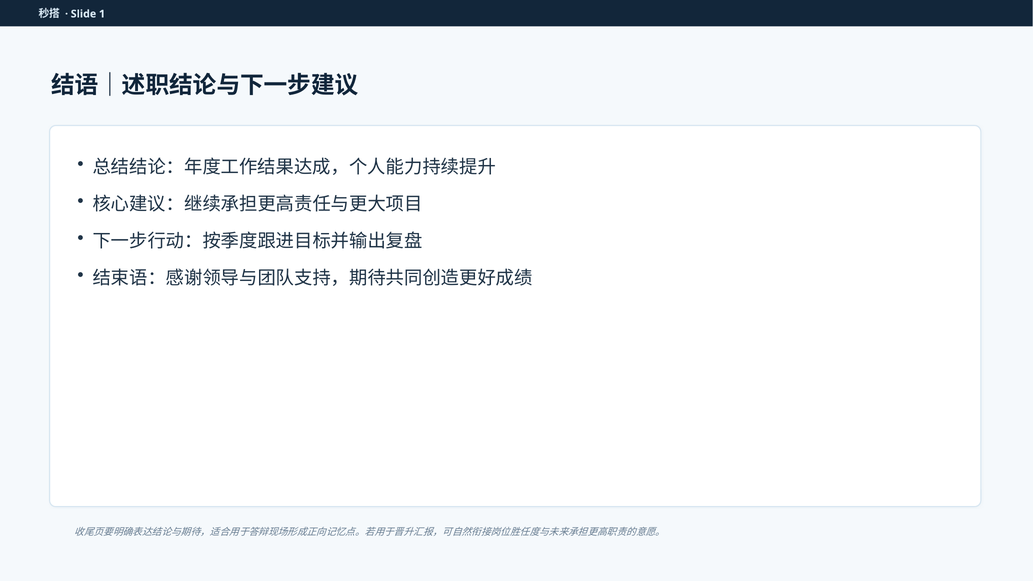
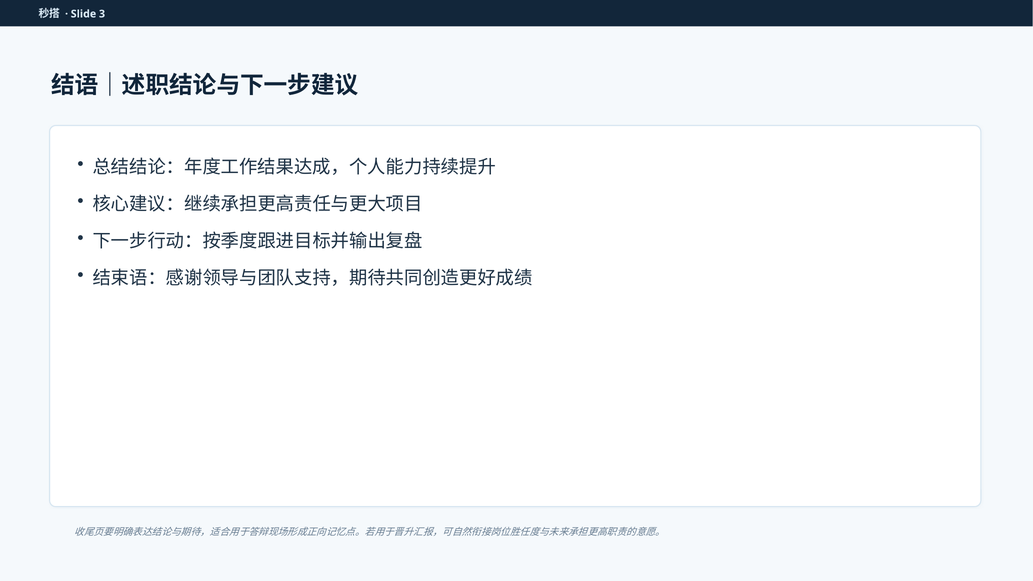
1: 1 -> 3 (102, 14)
